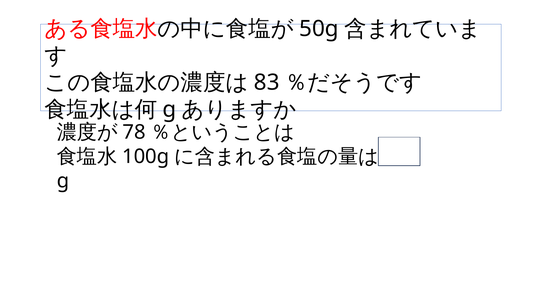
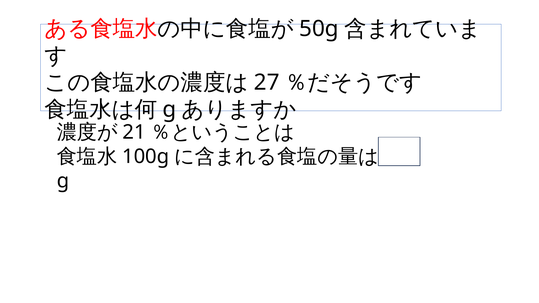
83: 83 -> 27 (267, 83)
78: 78 -> 21 (134, 132)
